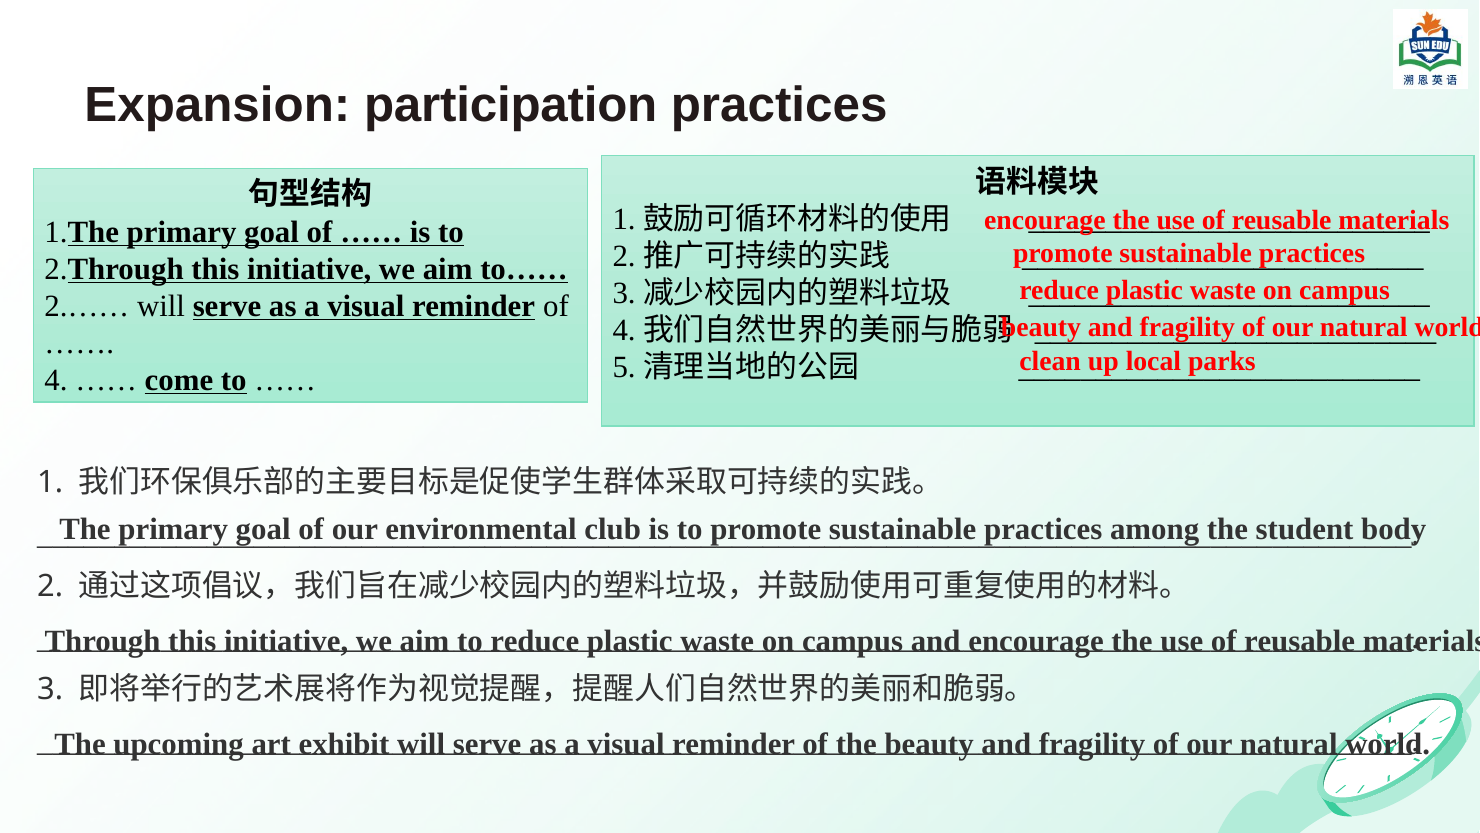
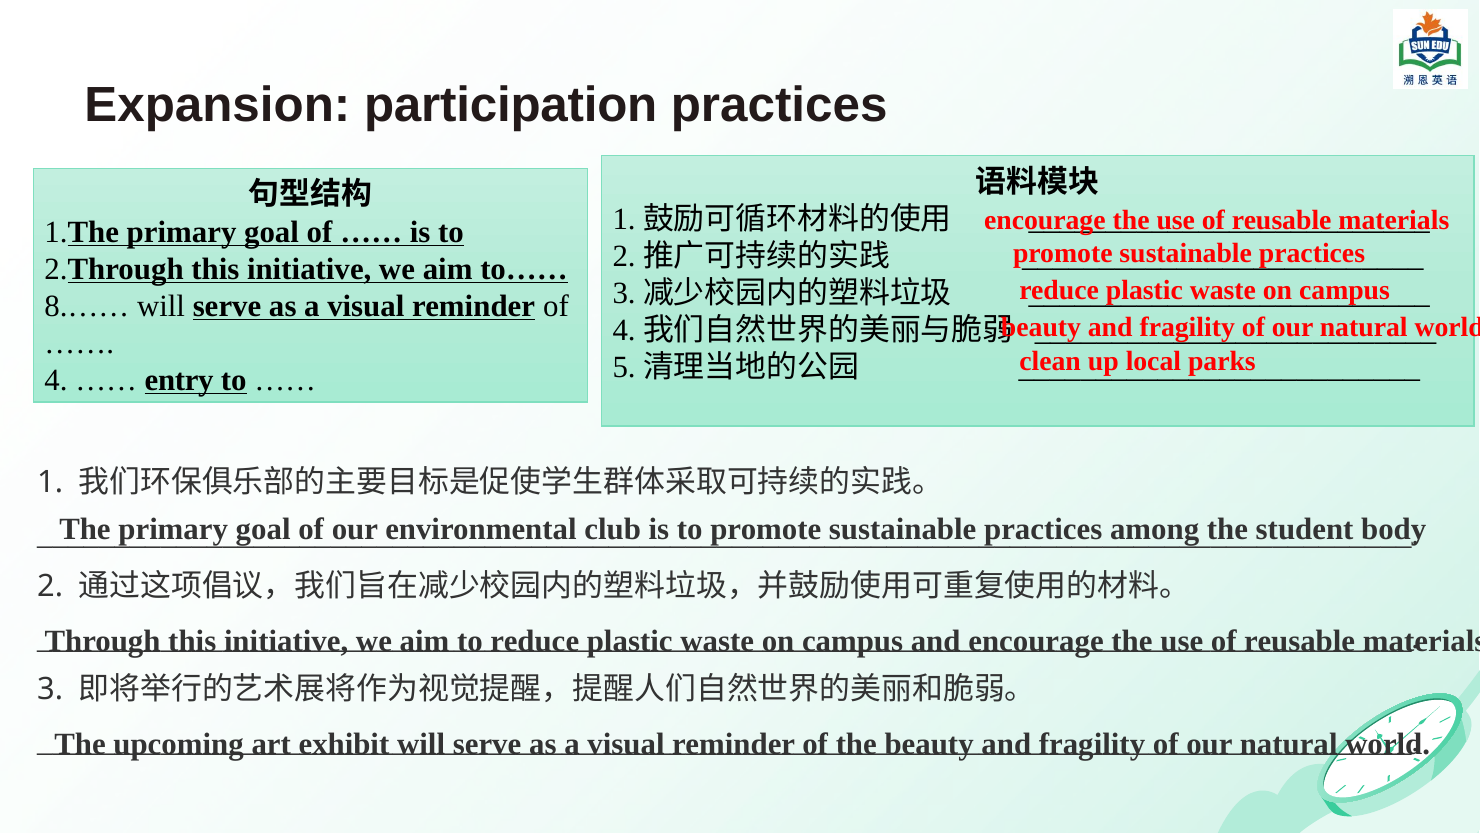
2.……: 2.…… -> 8.…… (87, 306)
come: come -> entry (179, 380)
